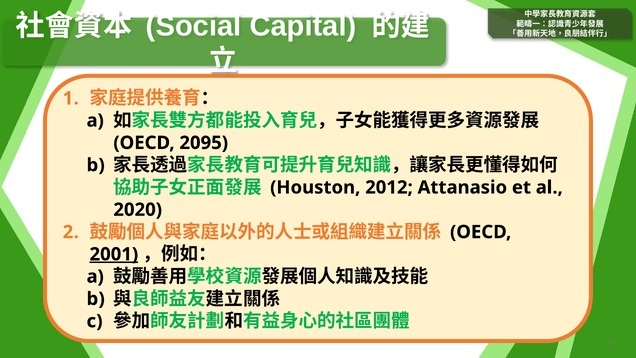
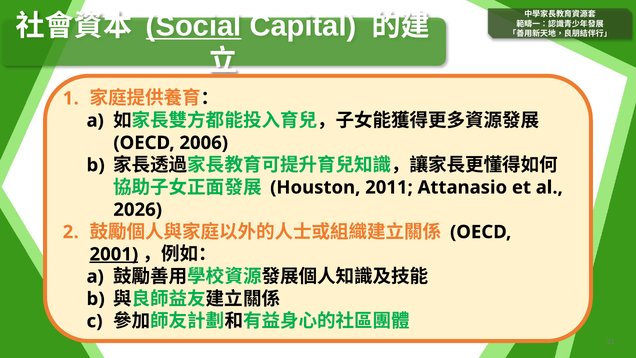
Social underline: none -> present (194, 26)
2095: 2095 -> 2006 (204, 143)
2012: 2012 -> 2011 (389, 187)
2020: 2020 -> 2026 (138, 210)
